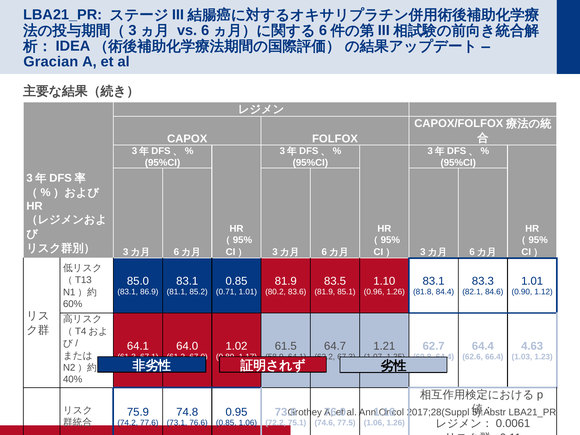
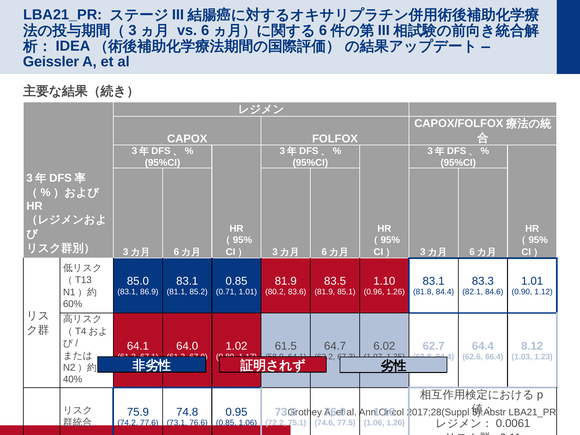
Gracian: Gracian -> Geissler (51, 62)
1.21: 1.21 -> 6.02 (384, 346)
4.63: 4.63 -> 8.12 (532, 346)
